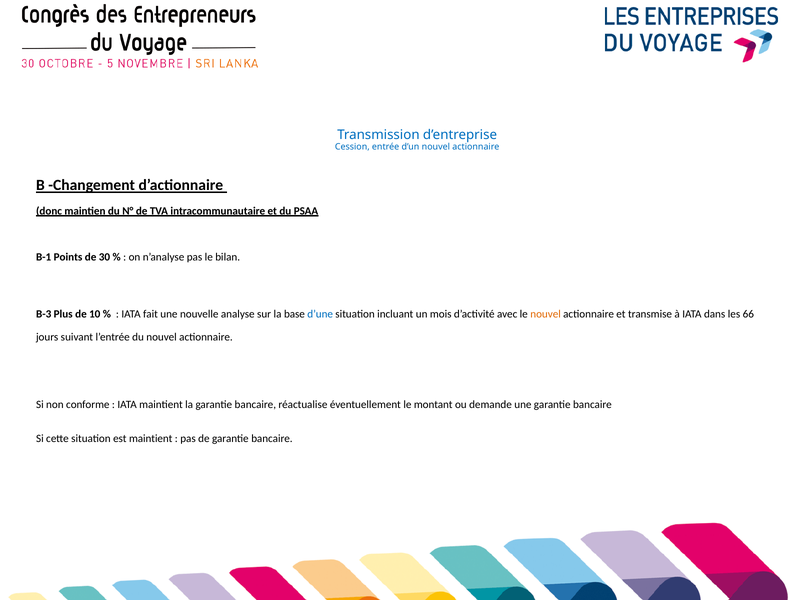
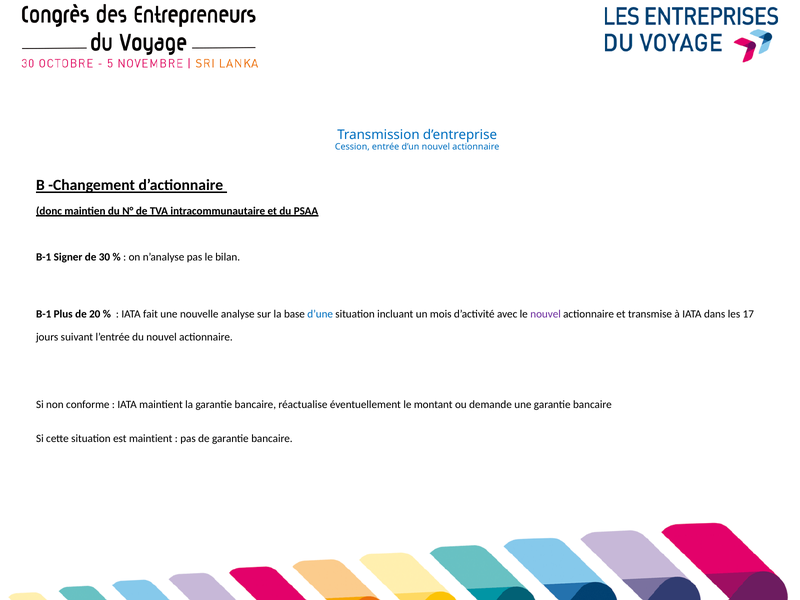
Points: Points -> Signer (68, 257)
B-3: B-3 -> B-1 (44, 314)
10: 10 -> 20 (95, 314)
nouvel colour: orange -> purple (546, 314)
66: 66 -> 17 (748, 314)
